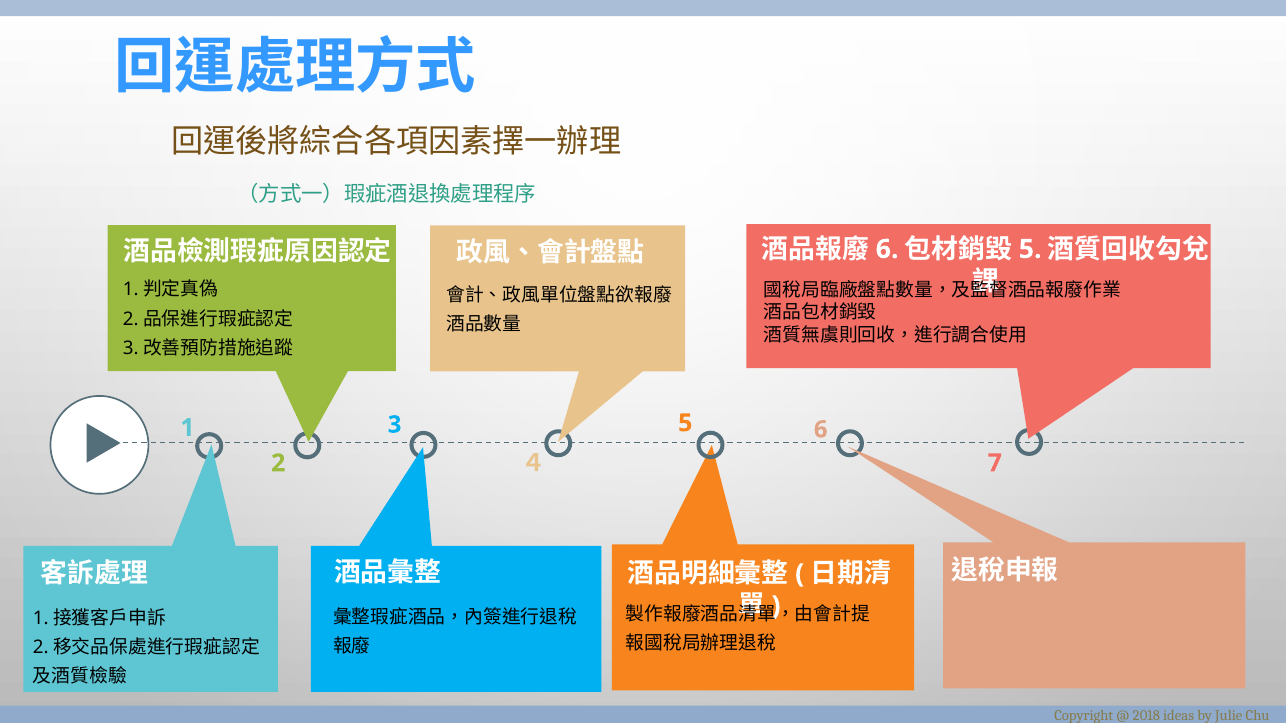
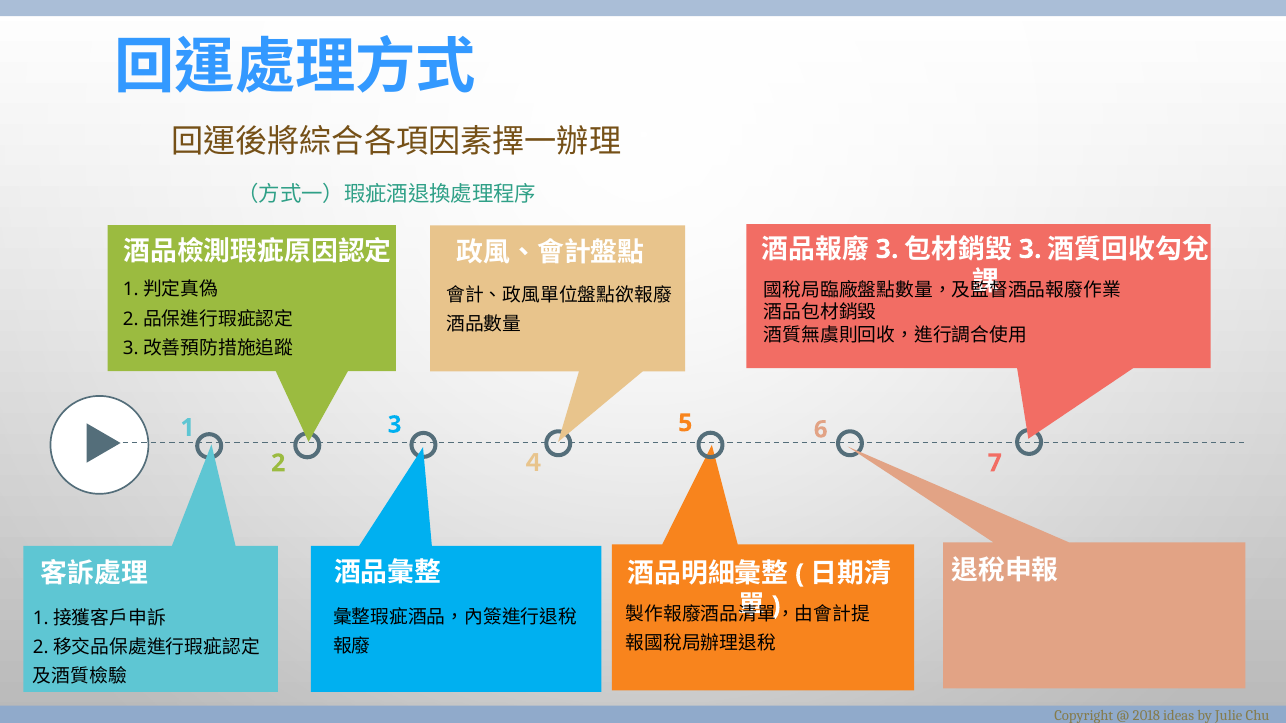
6: 6 -> 3 (887, 249)
5: 5 -> 3 (1030, 249)
